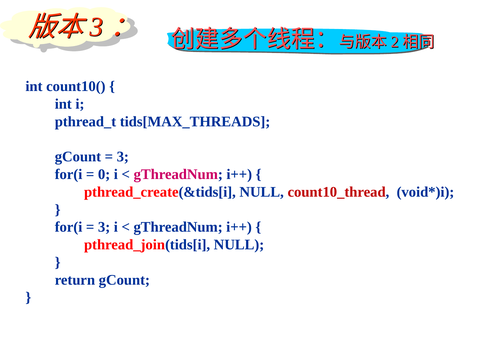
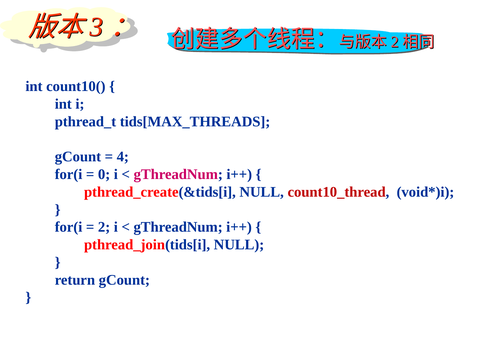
3: 3 -> 4 (123, 157)
3: 3 -> 2 (104, 227)
